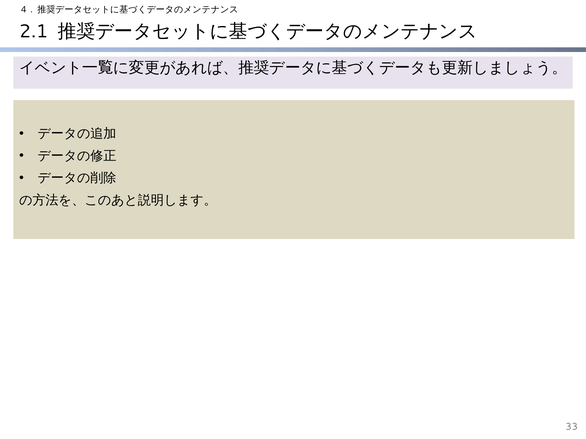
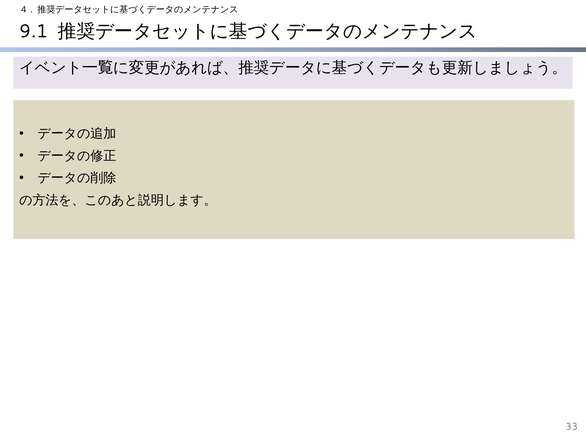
2.1: 2.1 -> 9.1 (34, 32)
